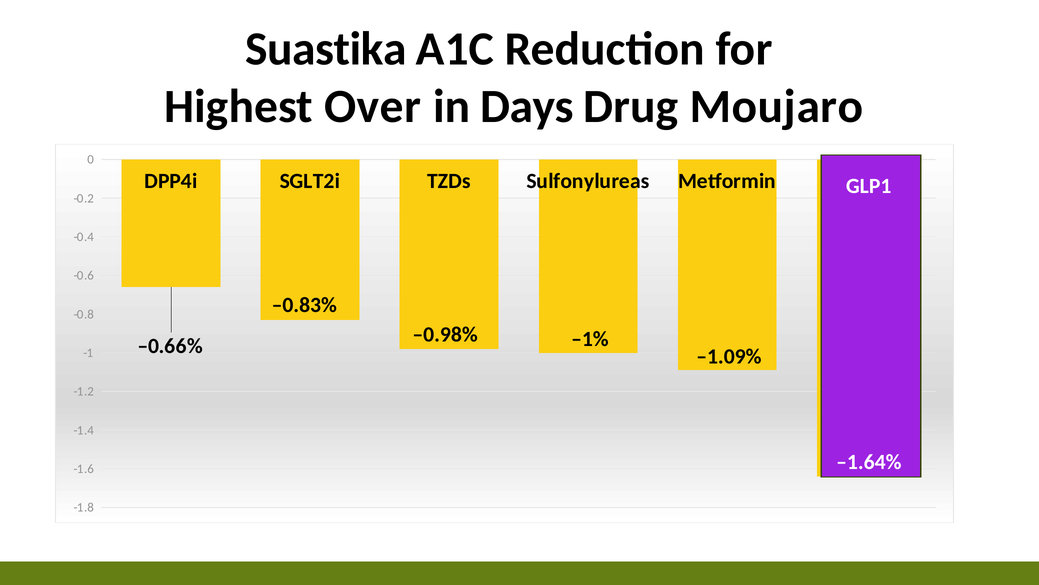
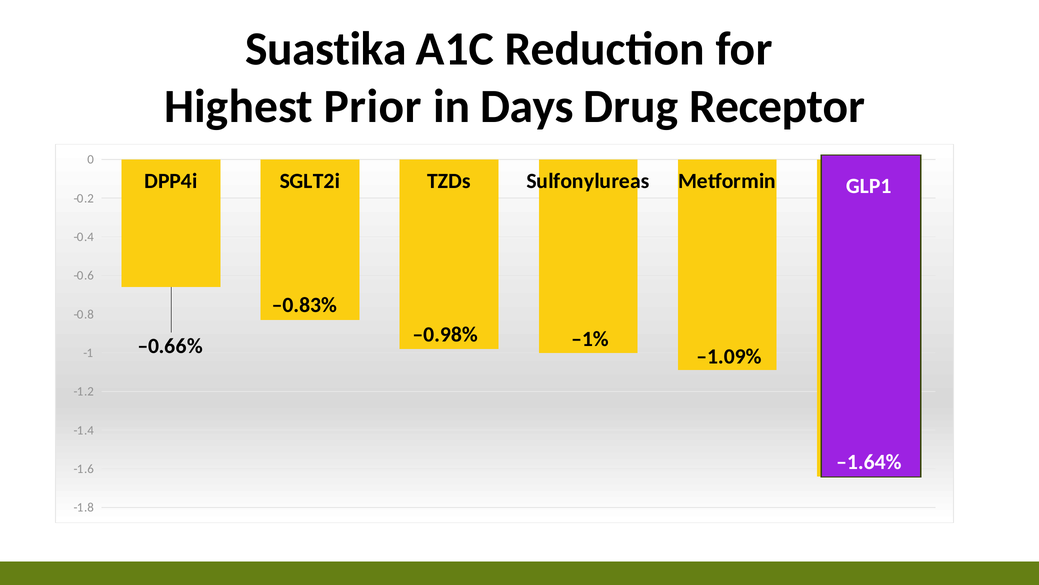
Over: Over -> Prior (373, 106)
Moujaro: Moujaro -> Receptor (777, 106)
